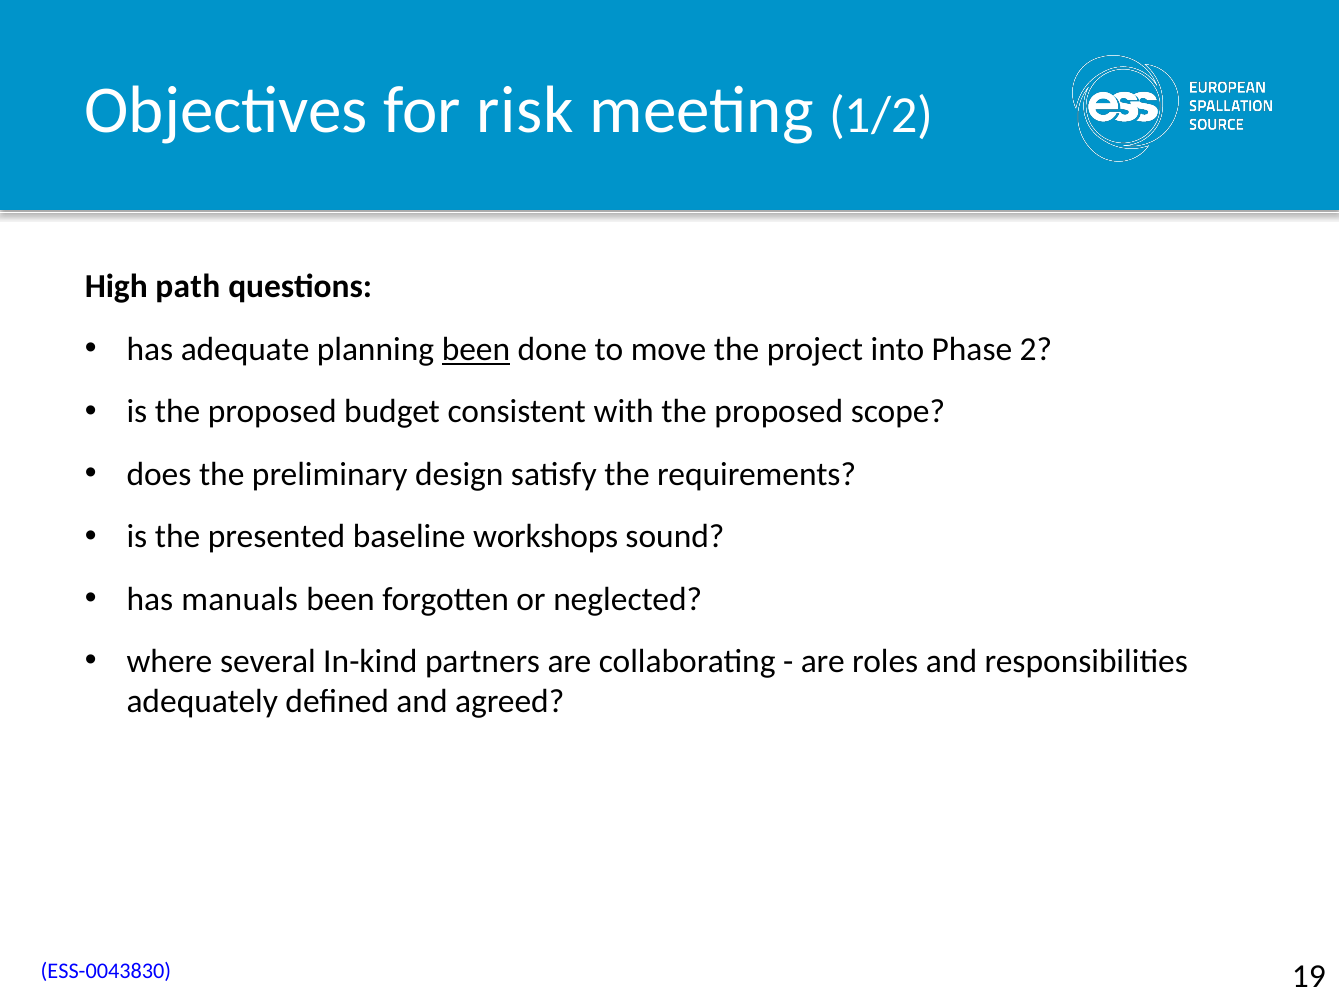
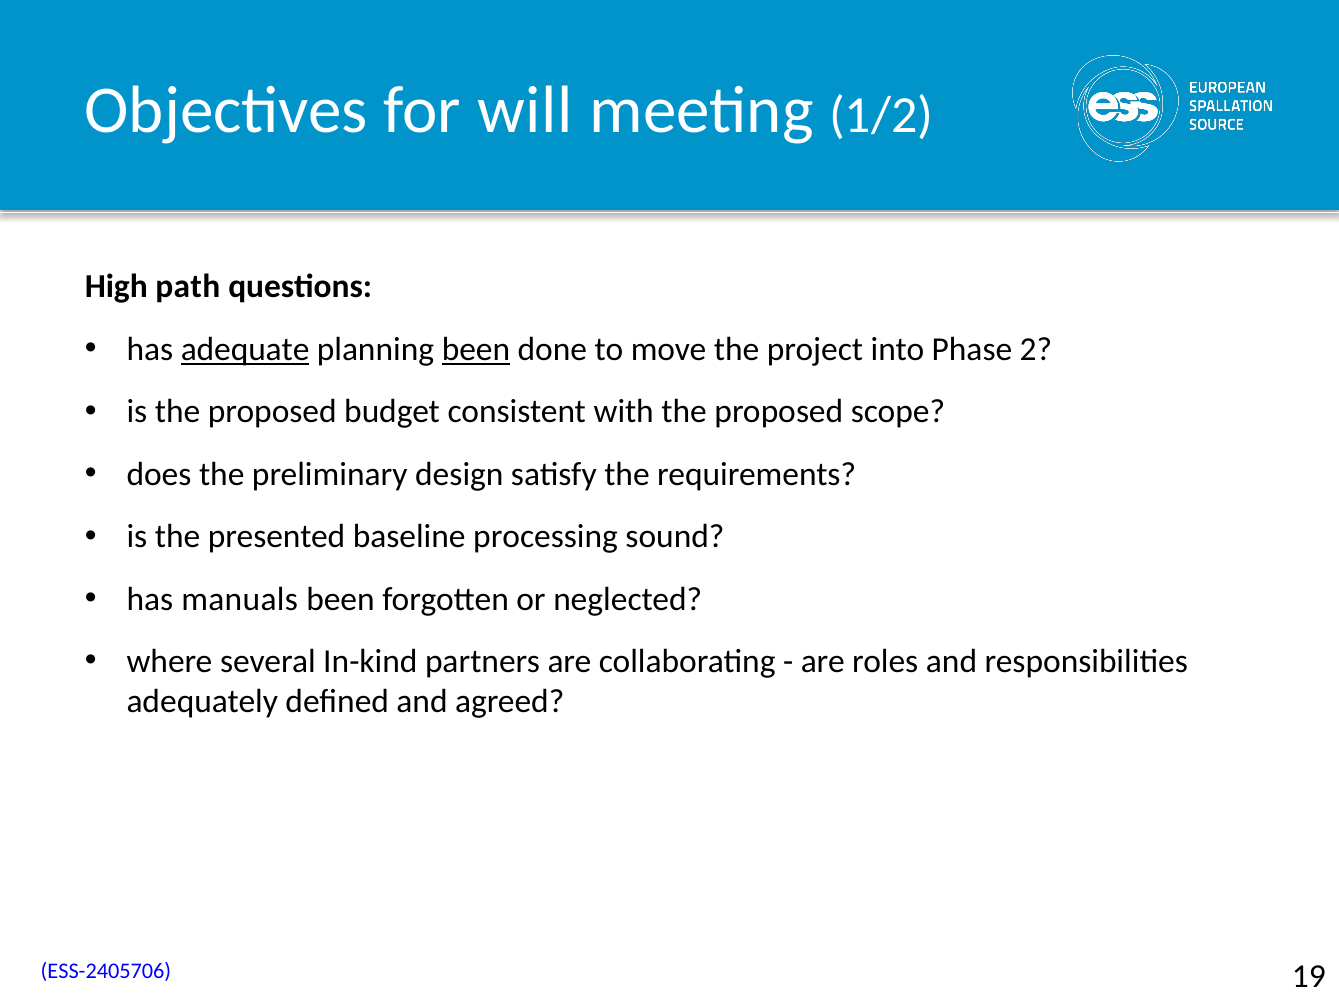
risk: risk -> will (525, 110)
adequate underline: none -> present (245, 349)
workshops: workshops -> processing (546, 537)
ESS-0043830: ESS-0043830 -> ESS-2405706 (106, 971)
